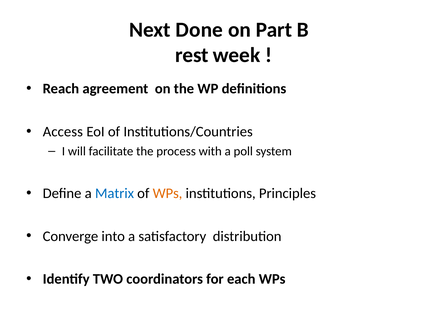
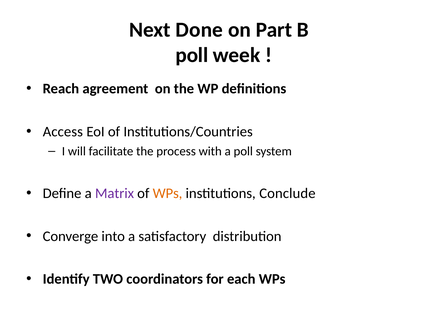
rest: rest -> poll (192, 55)
Matrix colour: blue -> purple (115, 193)
Principles: Principles -> Conclude (287, 193)
